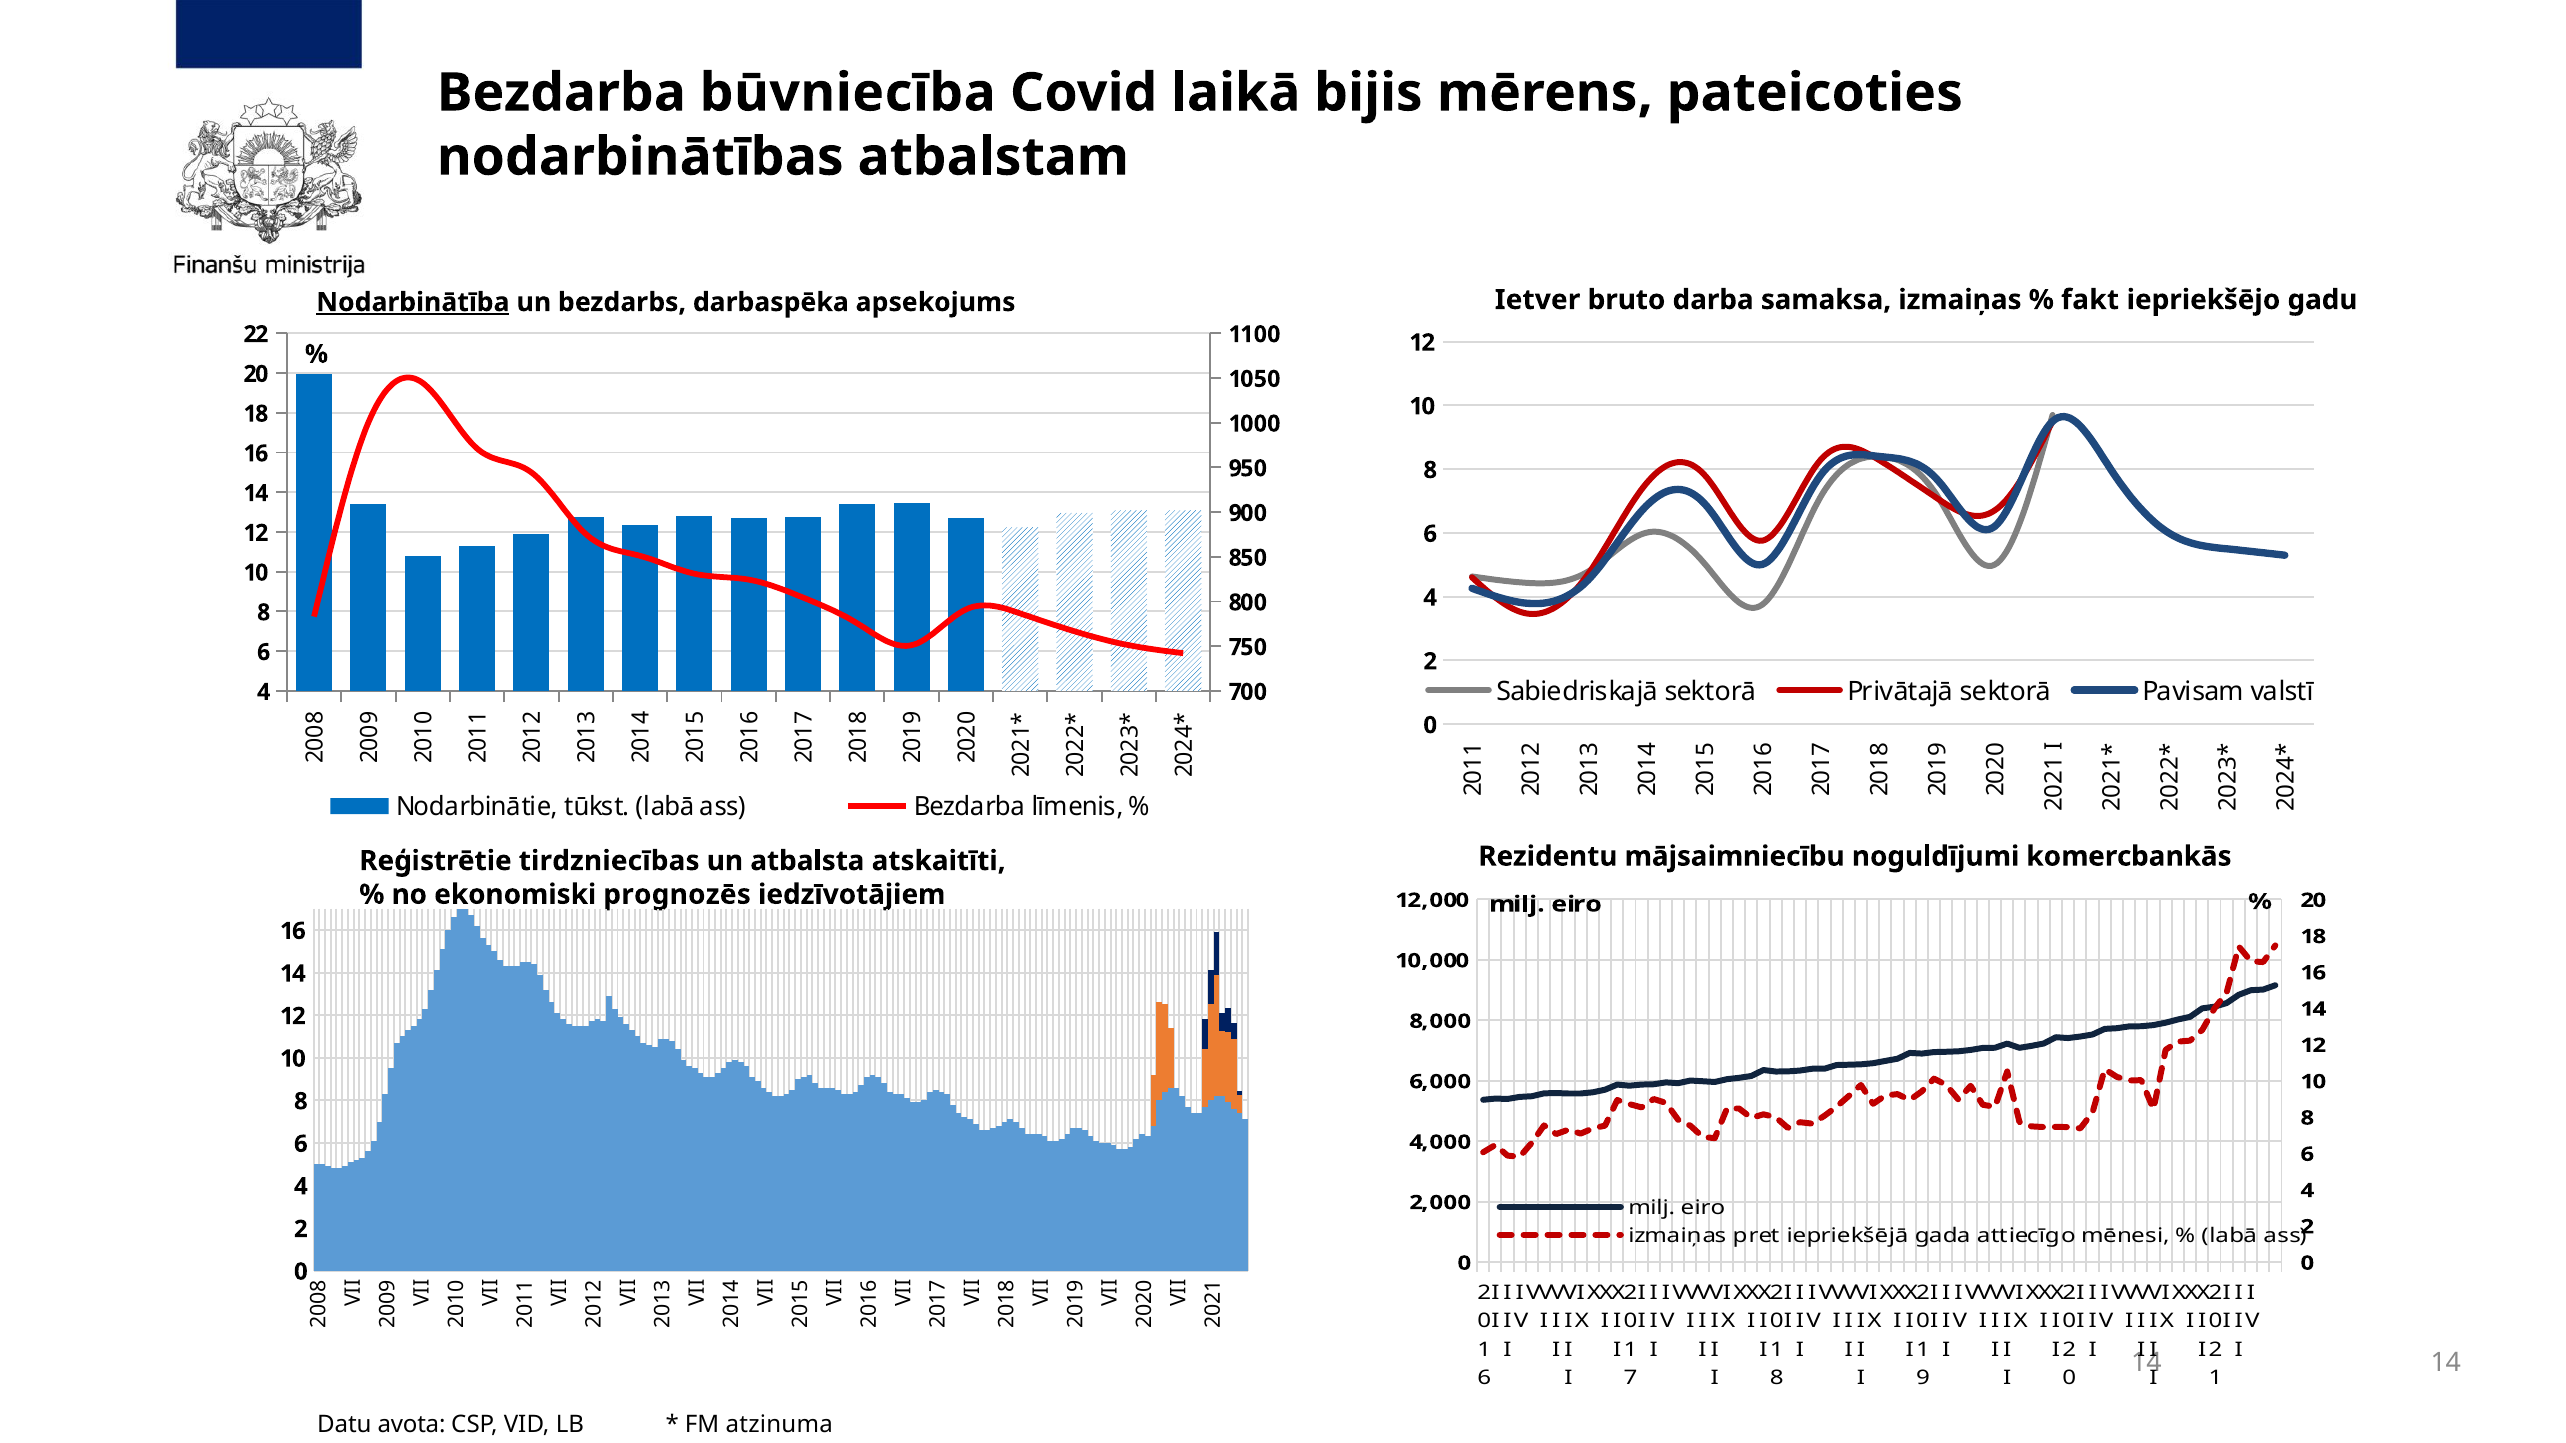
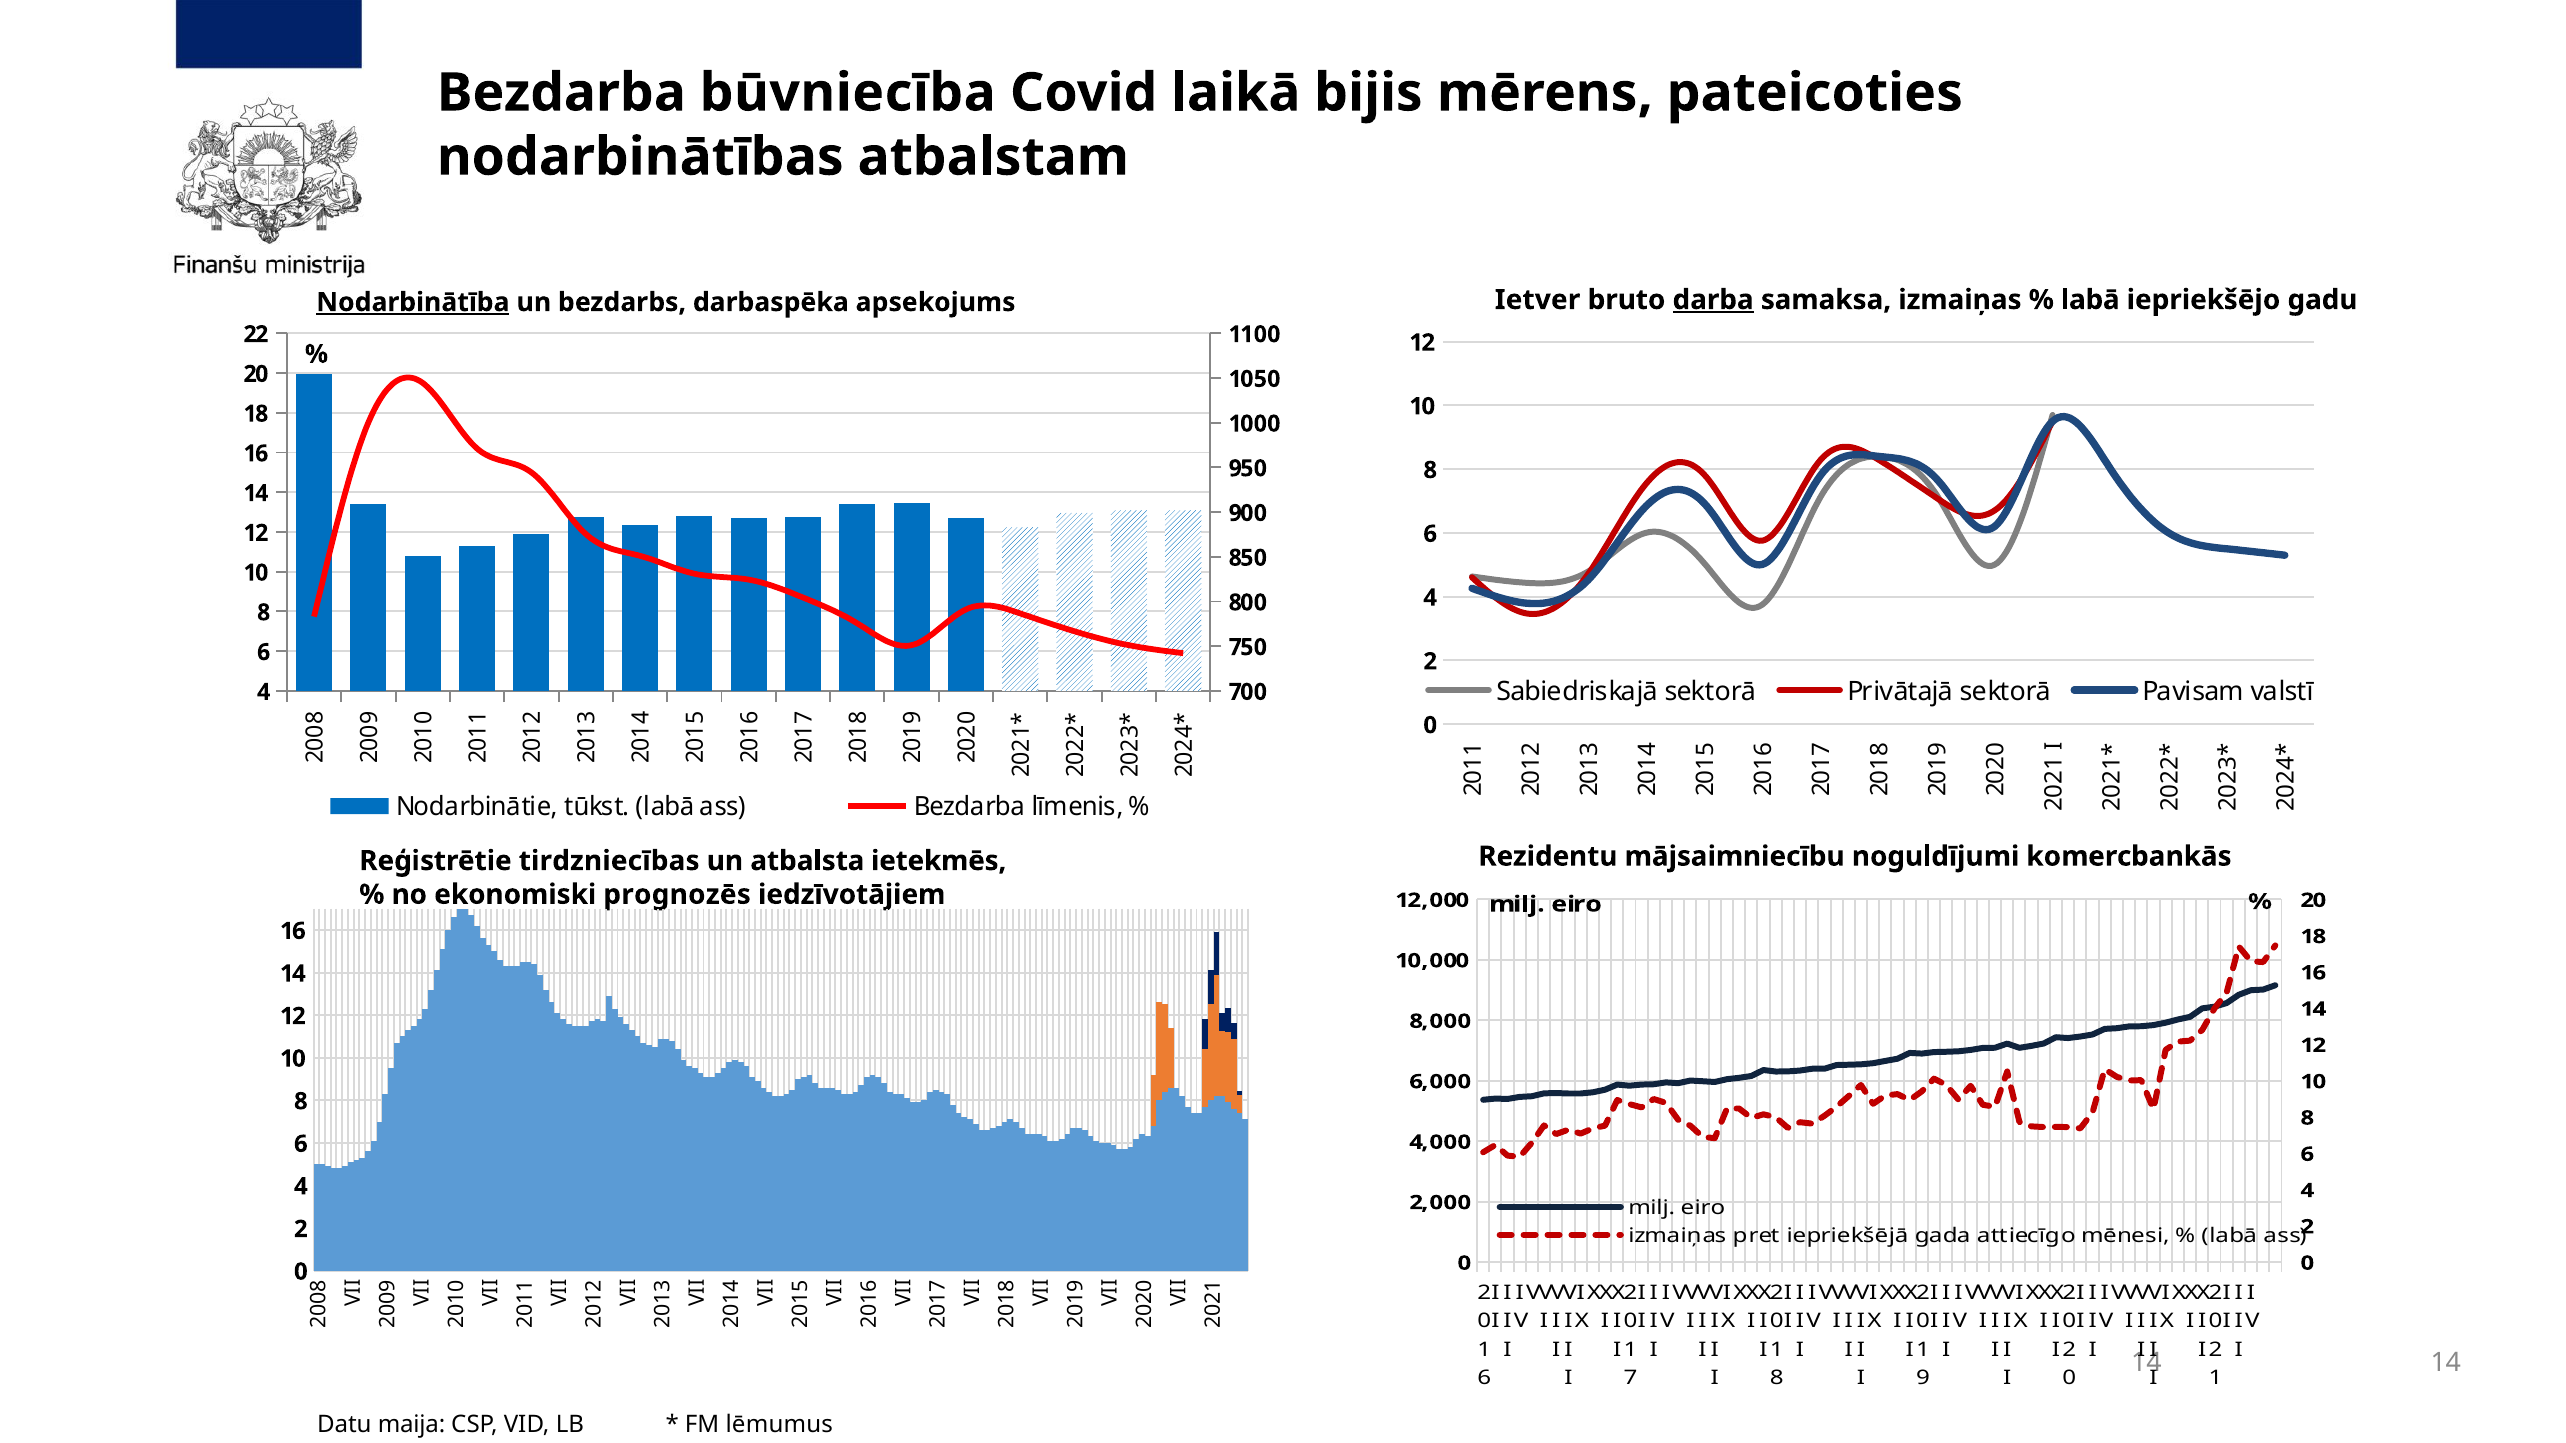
darba underline: none -> present (1713, 300)
fakt: fakt -> labā (2090, 300)
atskaitīti: atskaitīti -> ietekmēs (939, 861)
avota: avota -> maija (412, 1425)
atzinuma: atzinuma -> lēmumus (779, 1425)
